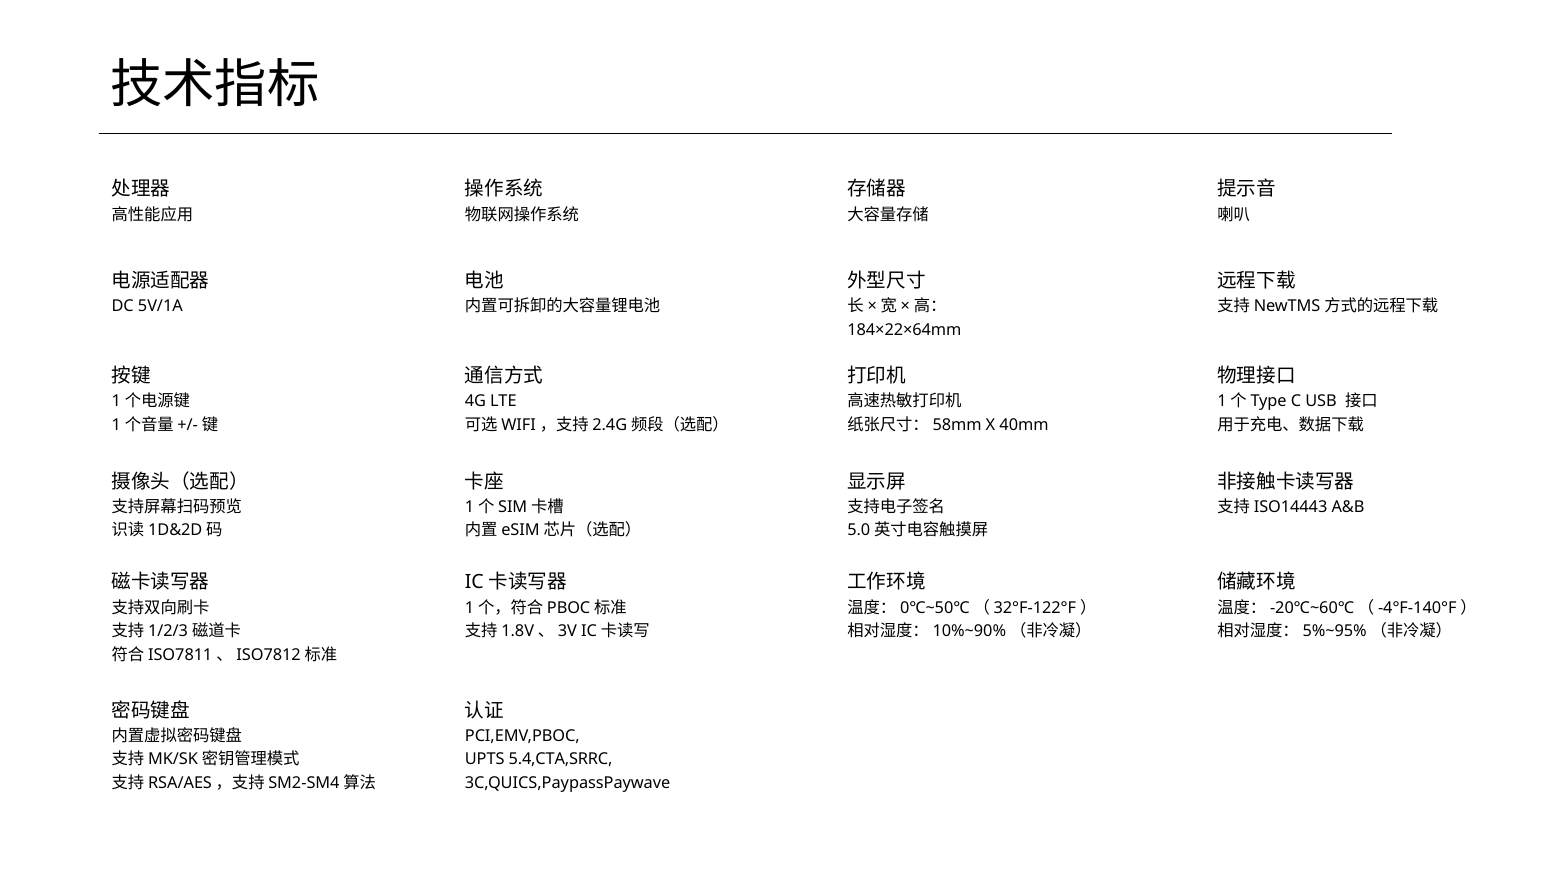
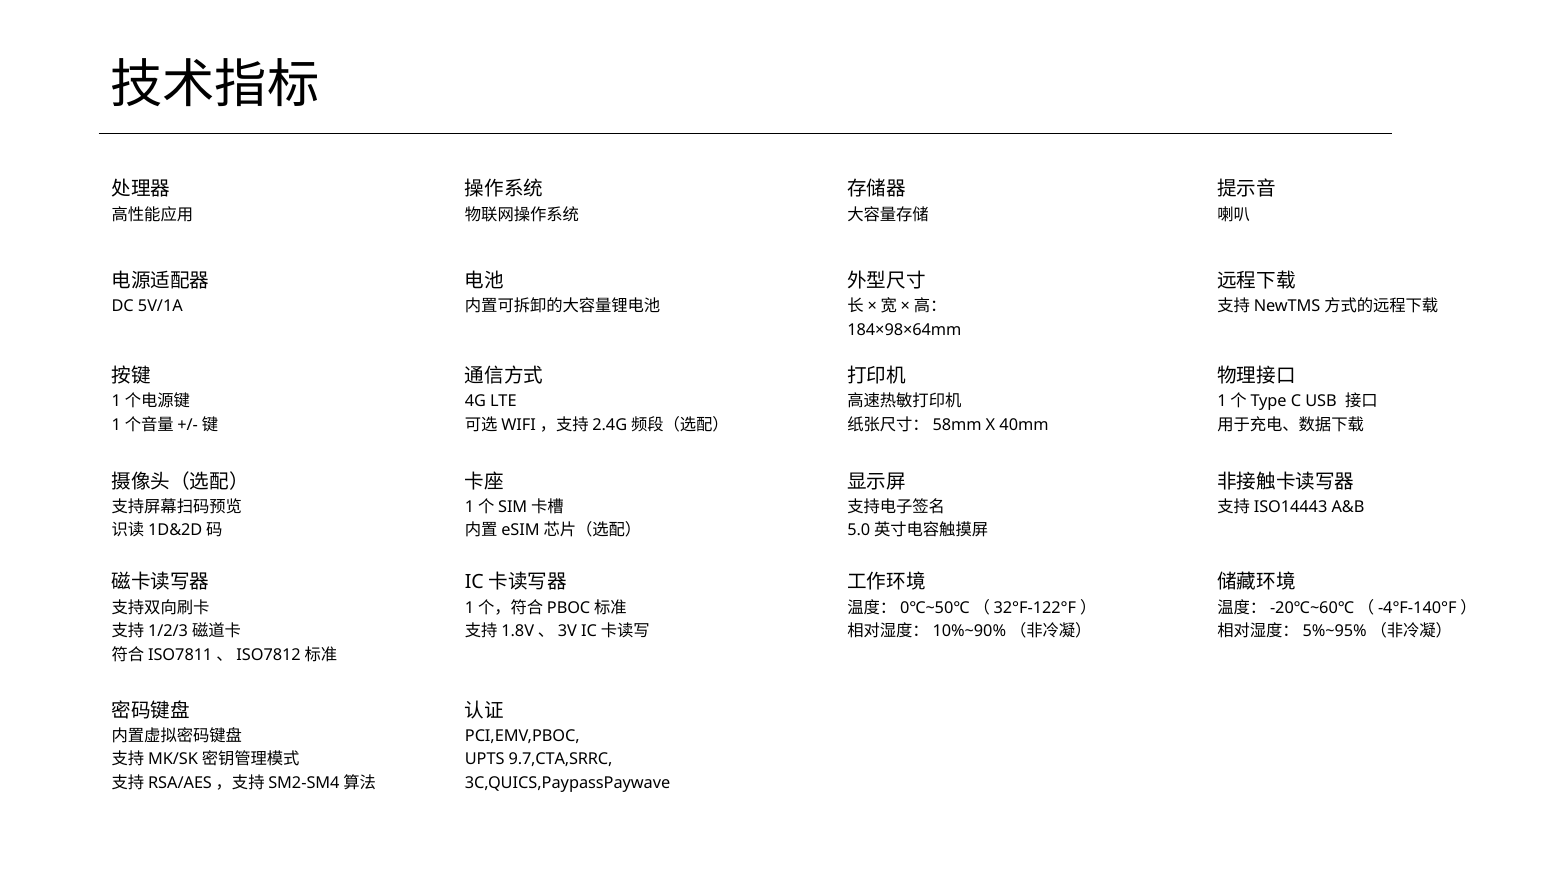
184×22×64mm: 184×22×64mm -> 184×98×64mm (904, 330)
5.4,CTA,SRRC: 5.4,CTA,SRRC -> 9.7,CTA,SRRC (561, 760)
